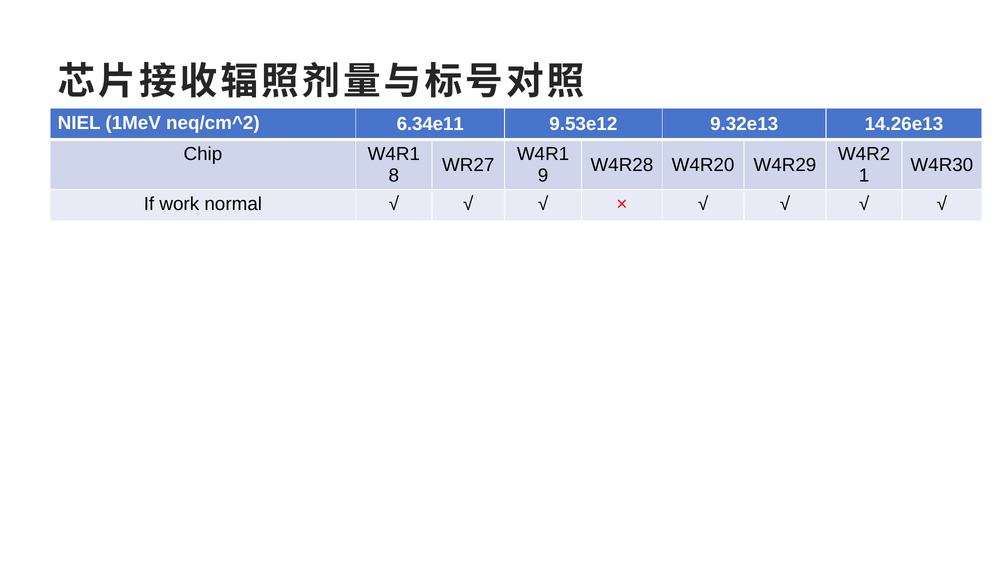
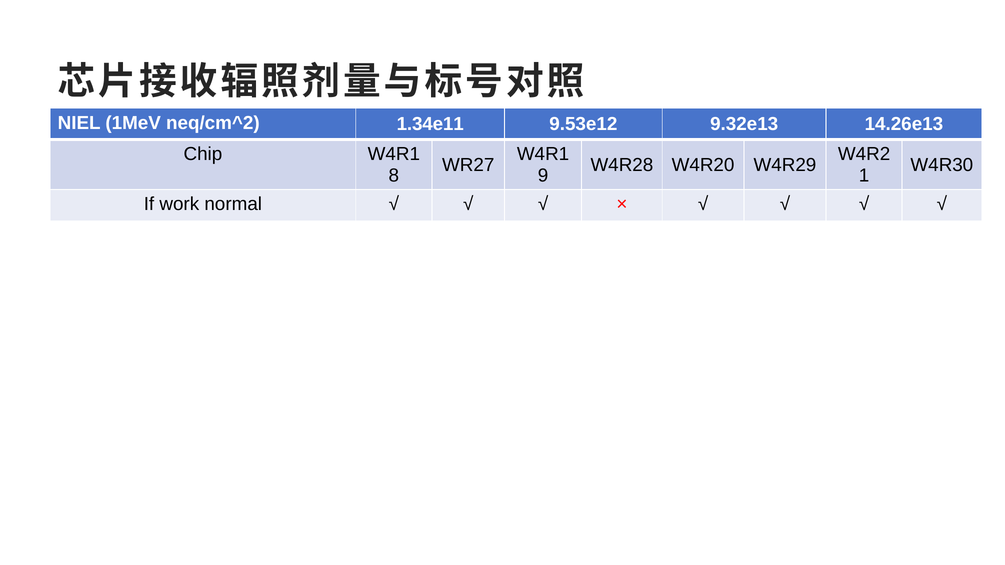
6.34e11: 6.34e11 -> 1.34e11 (430, 124)
